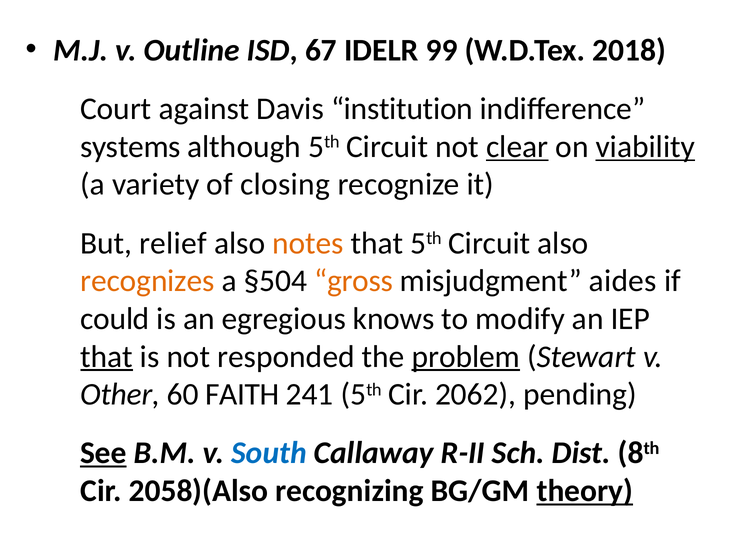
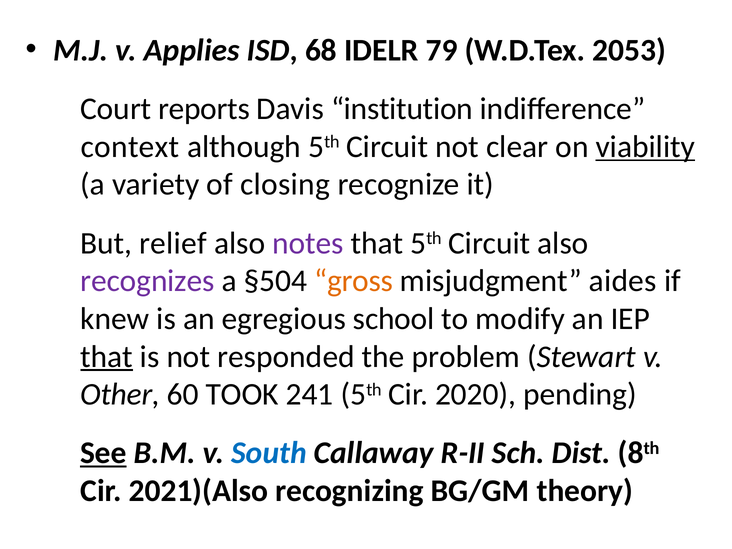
Outline: Outline -> Applies (192, 50)
67: 67 -> 68 (321, 50)
99: 99 -> 79 (442, 50)
2018: 2018 -> 2053 (629, 50)
against: against -> reports (204, 109)
systems: systems -> context (130, 147)
clear underline: present -> none (517, 147)
notes colour: orange -> purple (308, 243)
recognizes colour: orange -> purple (148, 281)
could: could -> knew (115, 319)
knows: knows -> school (394, 319)
problem underline: present -> none (466, 357)
FAITH: FAITH -> TOOK (242, 394)
2062: 2062 -> 2020 (476, 394)
2058)(Also: 2058)(Also -> 2021)(Also (198, 491)
theory underline: present -> none (585, 491)
